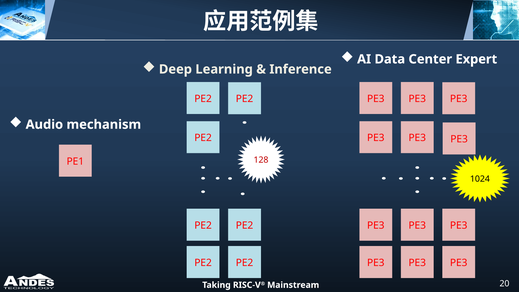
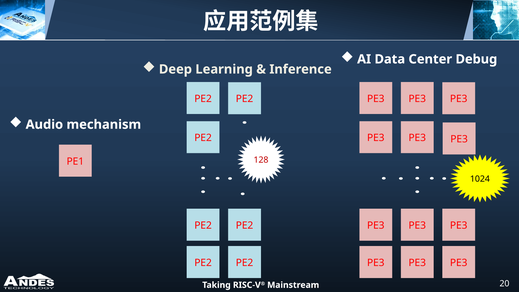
Expert: Expert -> Debug (476, 59)
